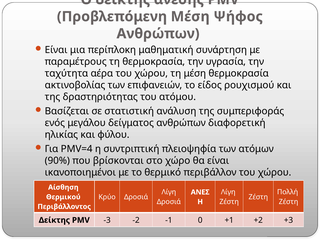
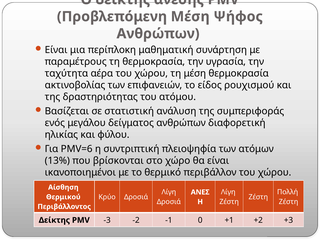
PMV=4: PMV=4 -> PMV=6 (77, 149)
90%: 90% -> 13% (57, 161)
